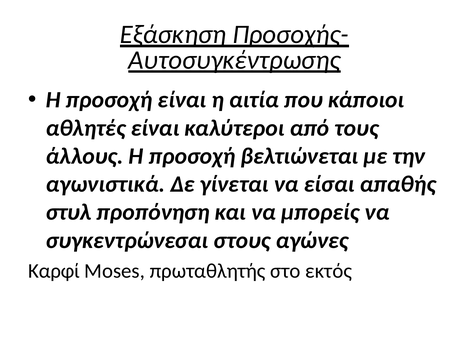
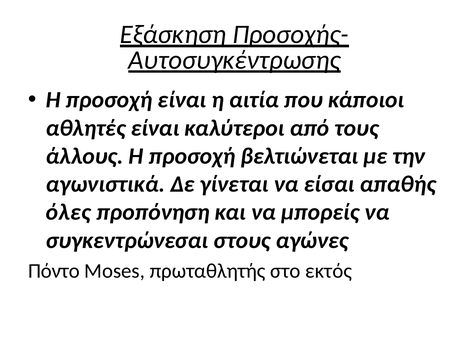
στυλ: στυλ -> όλες (68, 213)
Καρφί: Καρφί -> Πόντο (54, 271)
